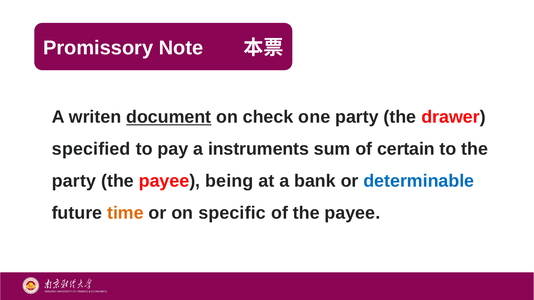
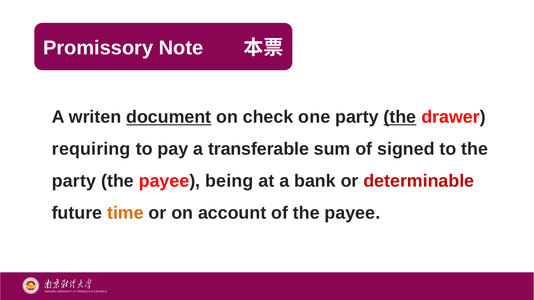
the underline: none -> present (400, 117)
specified: specified -> requiring (91, 149)
instruments: instruments -> transferable (259, 149)
certain: certain -> signed (406, 149)
determinable colour: blue -> red (419, 181)
specific: specific -> account (232, 213)
